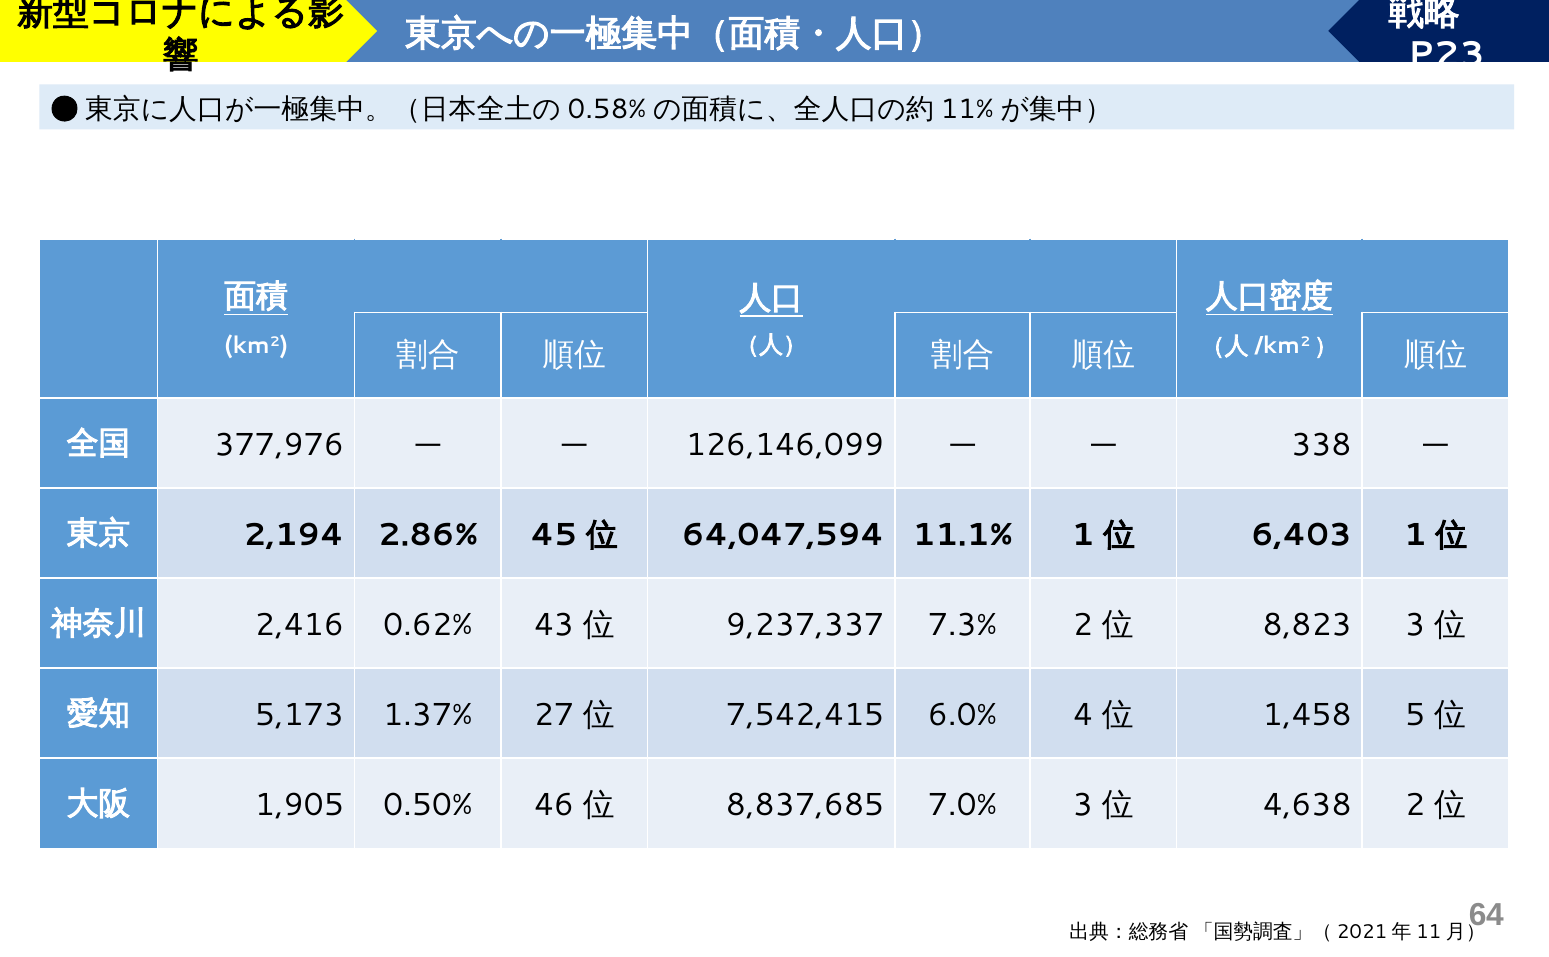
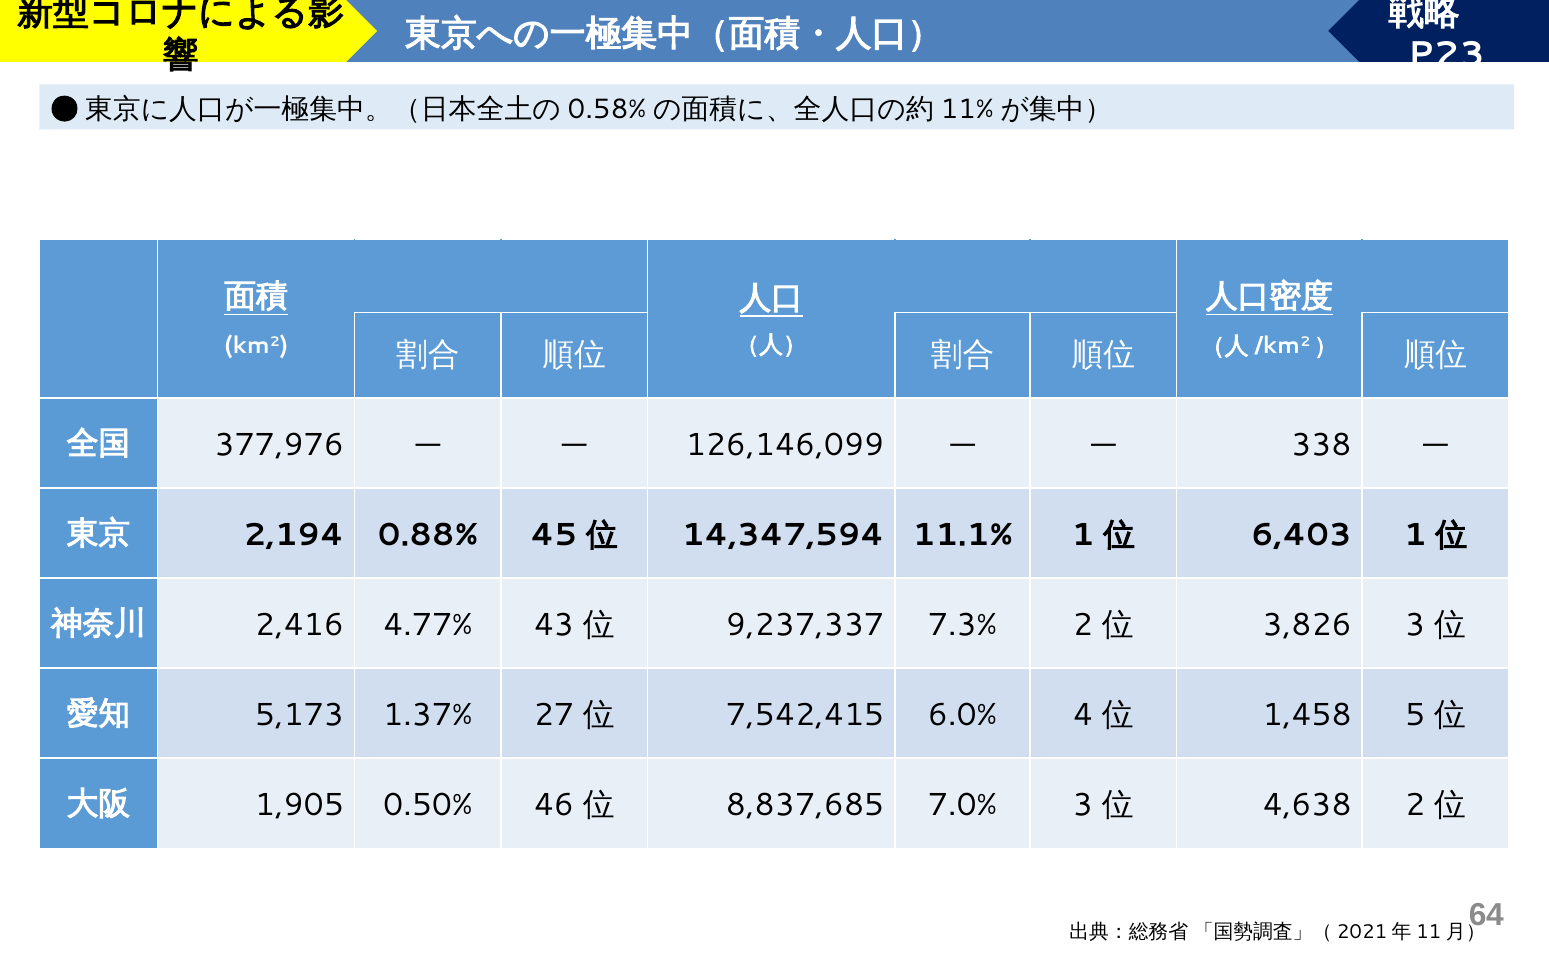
2.86%: 2.86% -> 0.88% (428, 535)
64,047,594: 64,047,594 -> 14,347,594 (783, 535)
0.62%: 0.62% -> 4.77% (428, 625)
8,823: 8,823 -> 3,826 (1307, 625)
